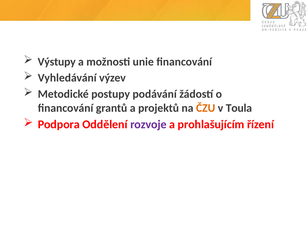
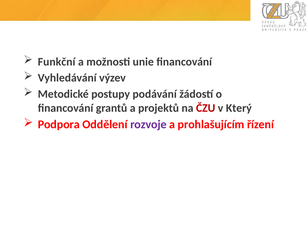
Výstupy: Výstupy -> Funkční (57, 62)
ČZU colour: orange -> red (206, 108)
Toula: Toula -> Který (239, 108)
